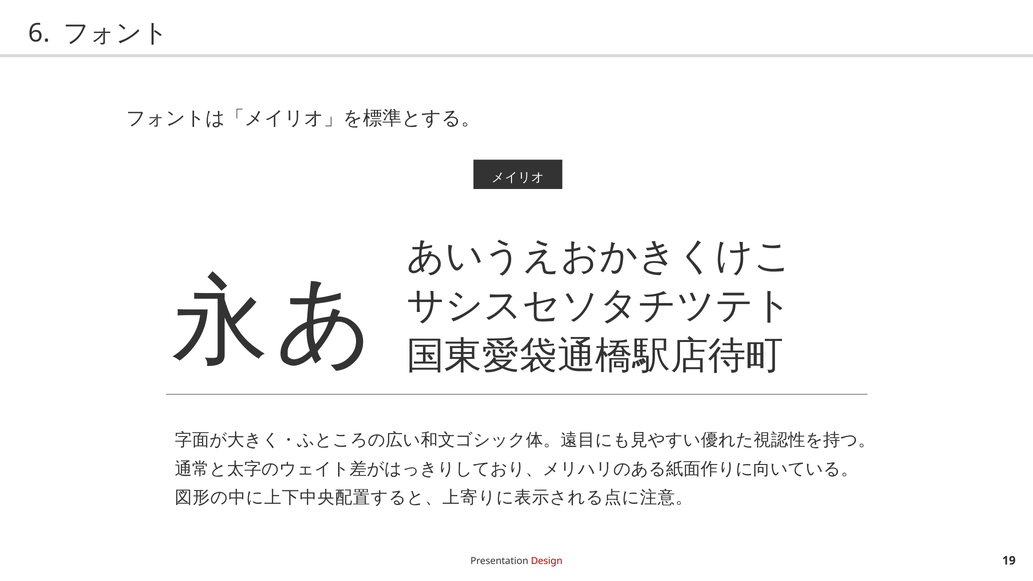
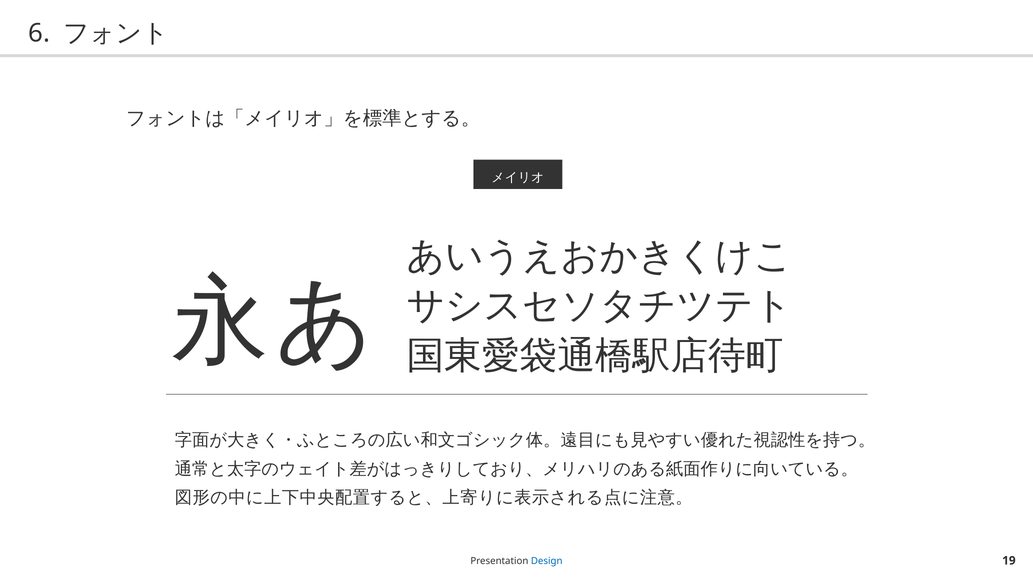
Design colour: red -> blue (547, 561)
